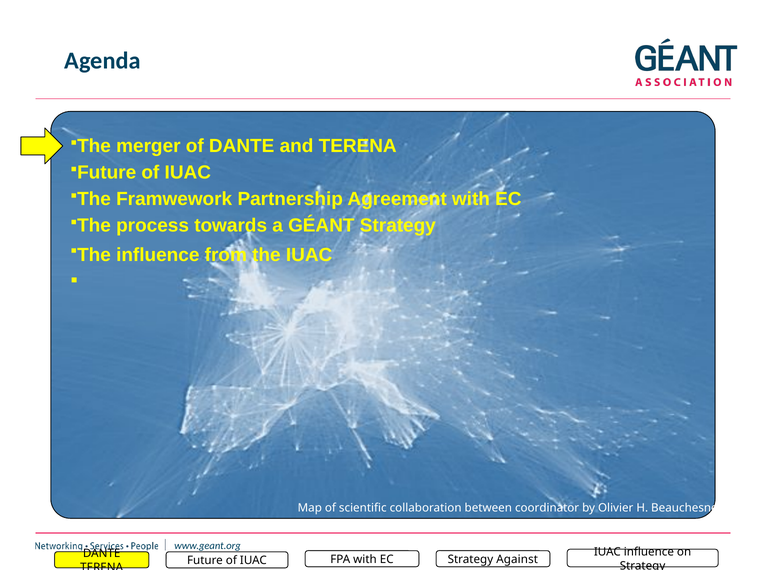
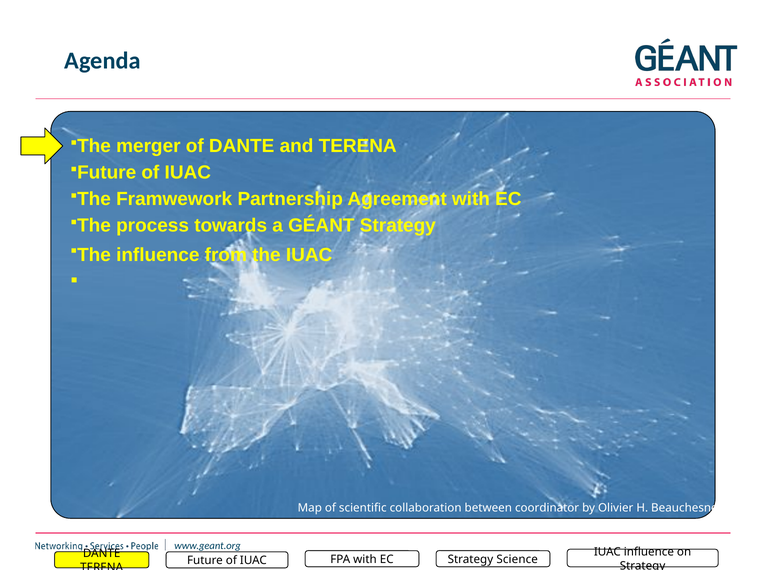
Against: Against -> Science (517, 559)
